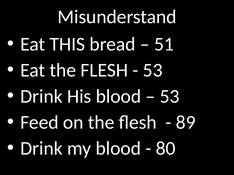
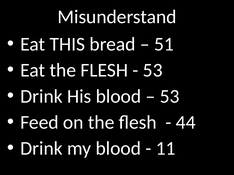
89: 89 -> 44 (186, 123)
80: 80 -> 11 (166, 149)
